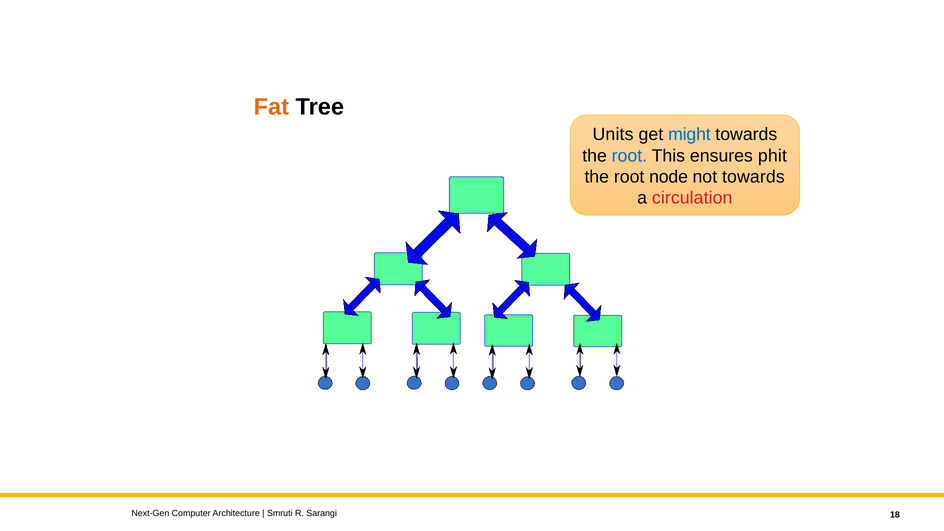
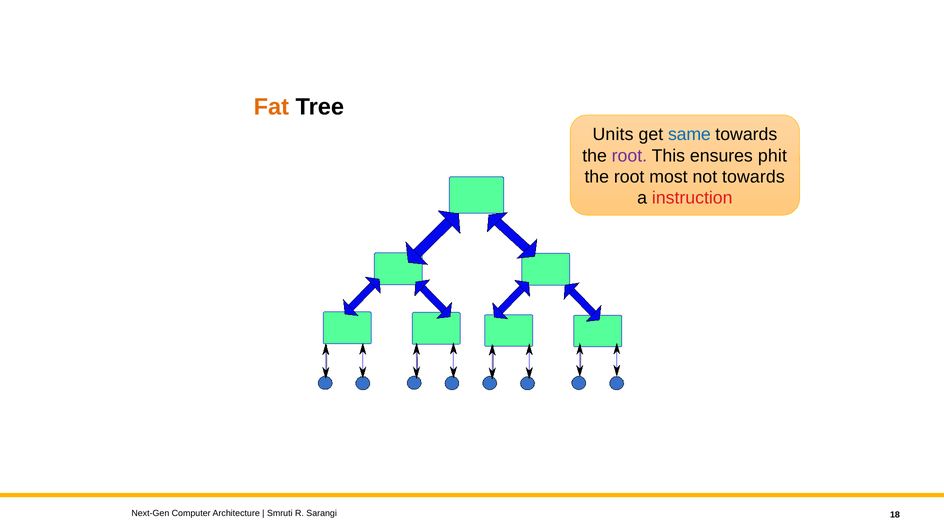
might: might -> same (689, 134)
root colour: blue -> purple (629, 156)
node: node -> most (668, 177)
circulation: circulation -> instruction (692, 198)
